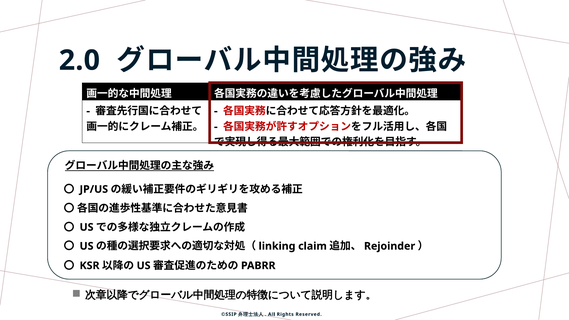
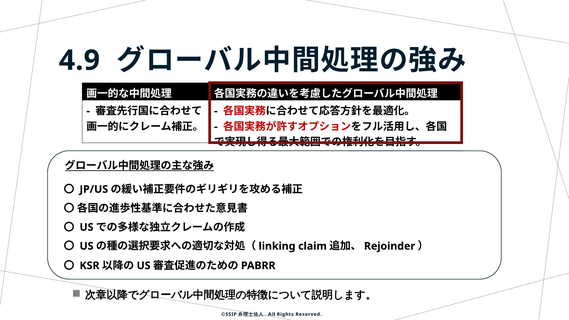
2.0: 2.0 -> 4.9 (79, 60)
